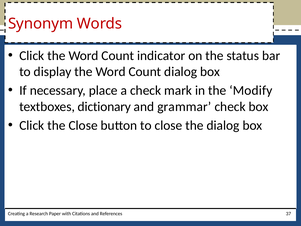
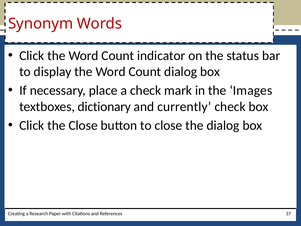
Modify: Modify -> Images (251, 90)
grammar: grammar -> currently (184, 106)
